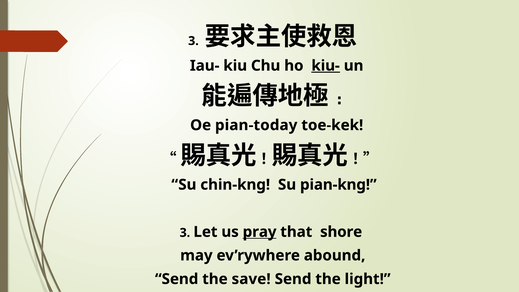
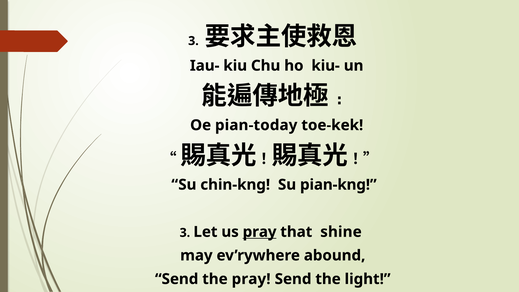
kiu- underline: present -> none (326, 66)
shore: shore -> shine (341, 232)
the save: save -> pray (251, 279)
